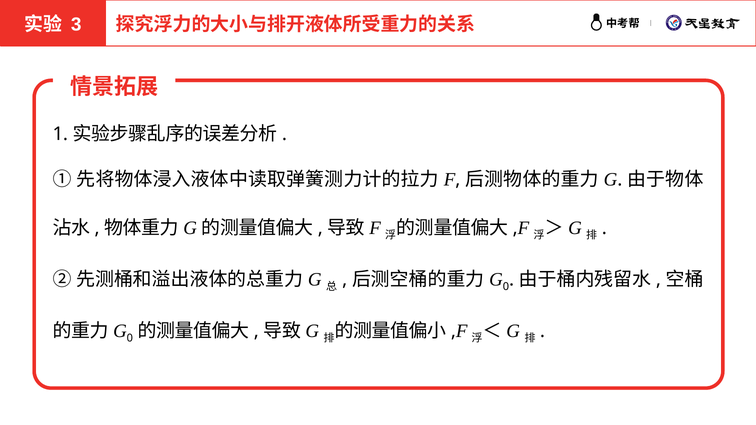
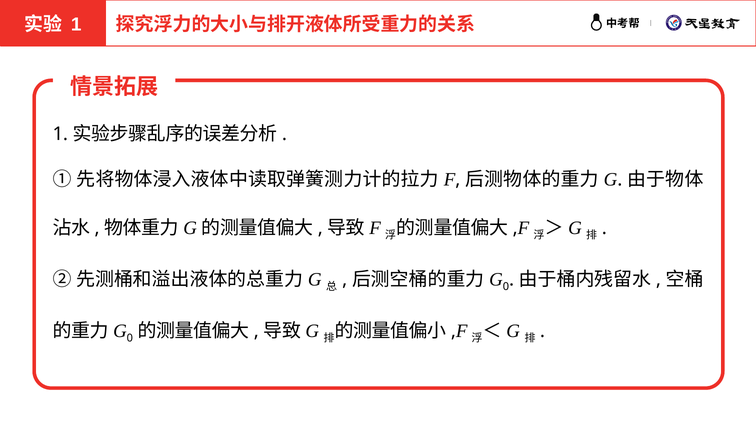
3: 3 -> 1 (76, 24)
